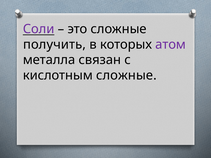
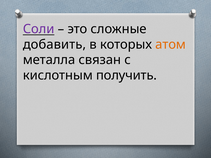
получить: получить -> добавить (54, 45)
атом colour: purple -> orange (171, 45)
кислотным сложные: сложные -> получить (126, 75)
